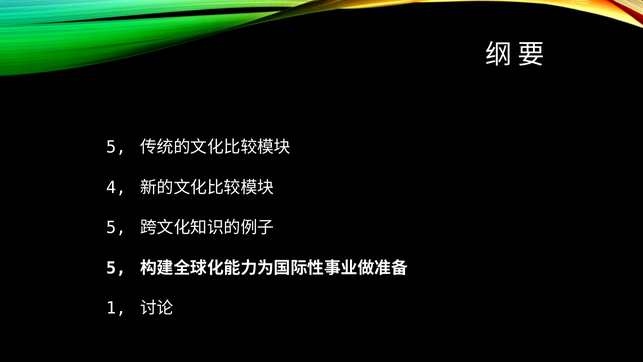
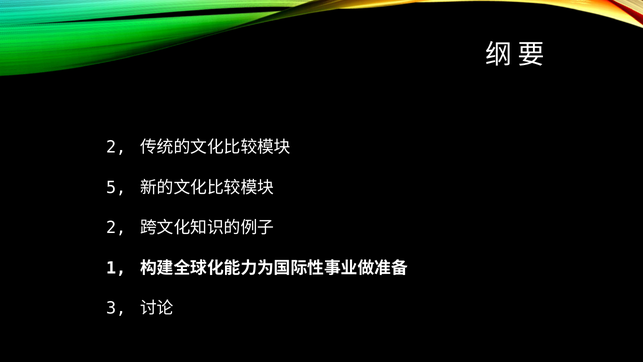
5: 5 -> 2 (116, 147)
4: 4 -> 5 (116, 187)
5: 5 -> 2 (116, 228)
5: 5 -> 1 (116, 268)
1: 1 -> 3 (116, 308)
